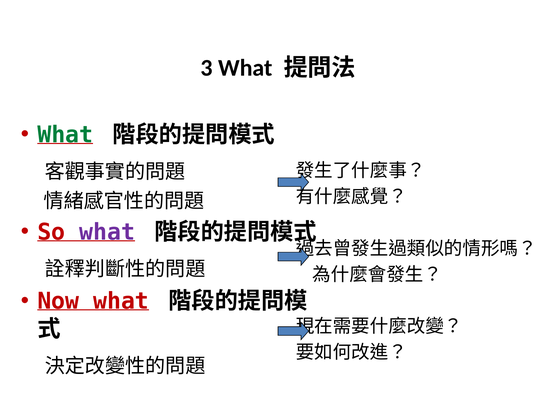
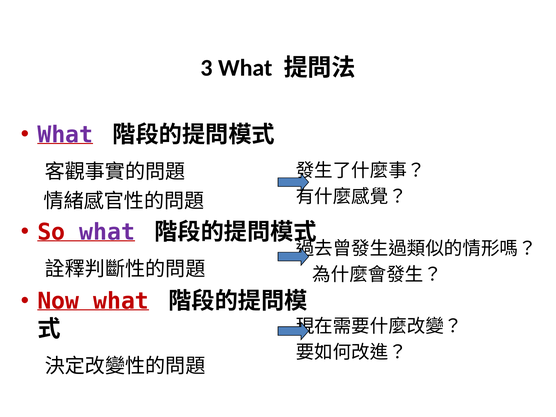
What colour: green -> purple (65, 135)
